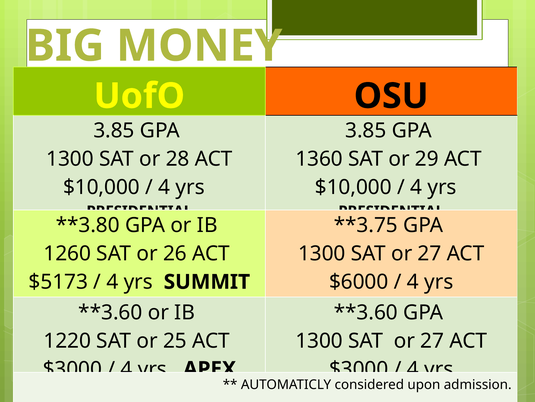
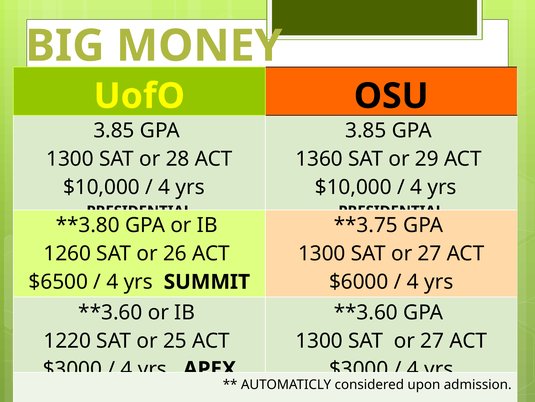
$5173: $5173 -> $6500 (58, 281)
